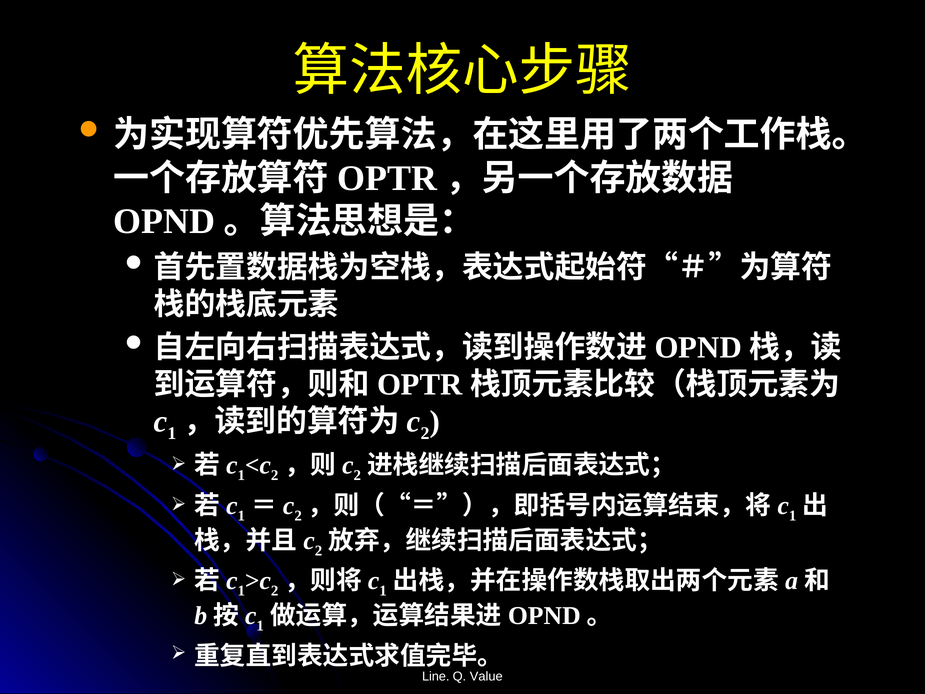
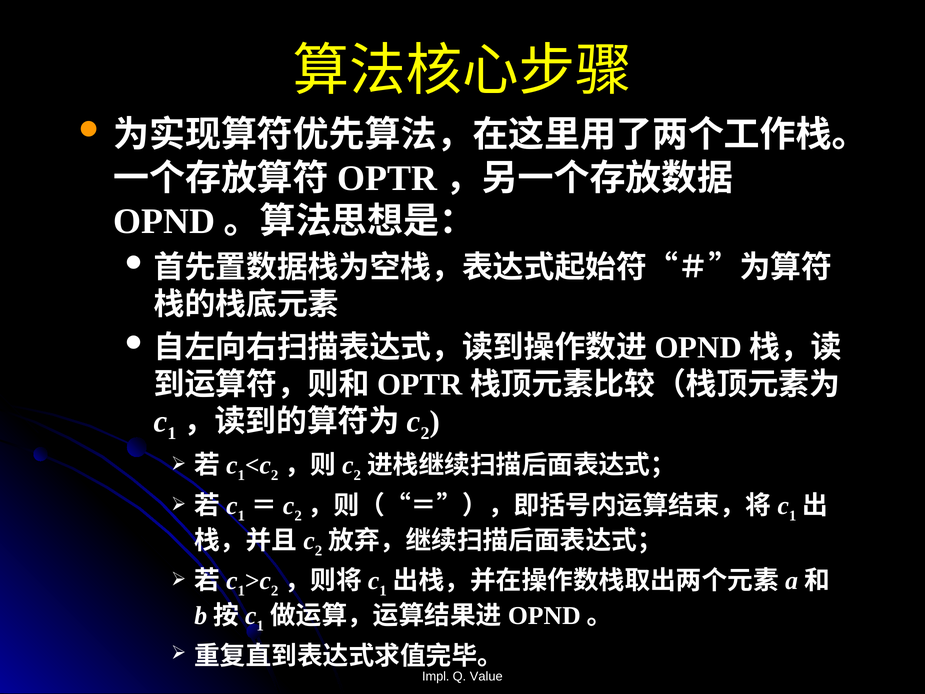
Line: Line -> Impl (436, 676)
